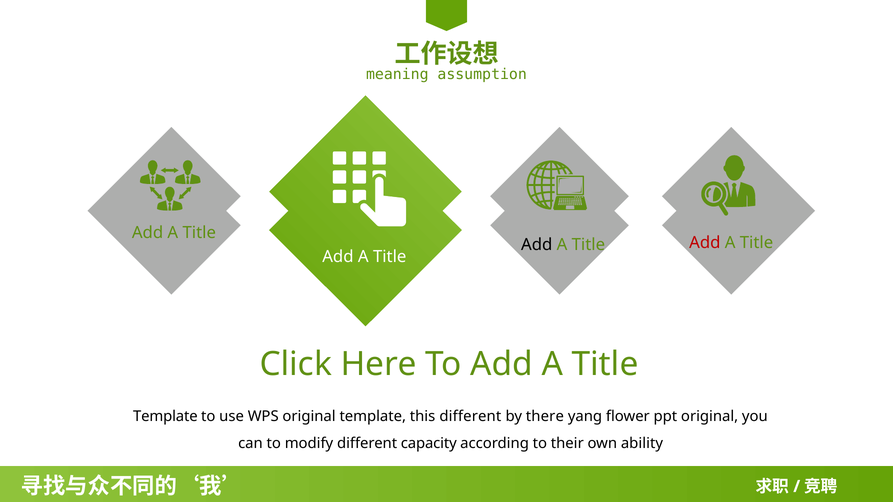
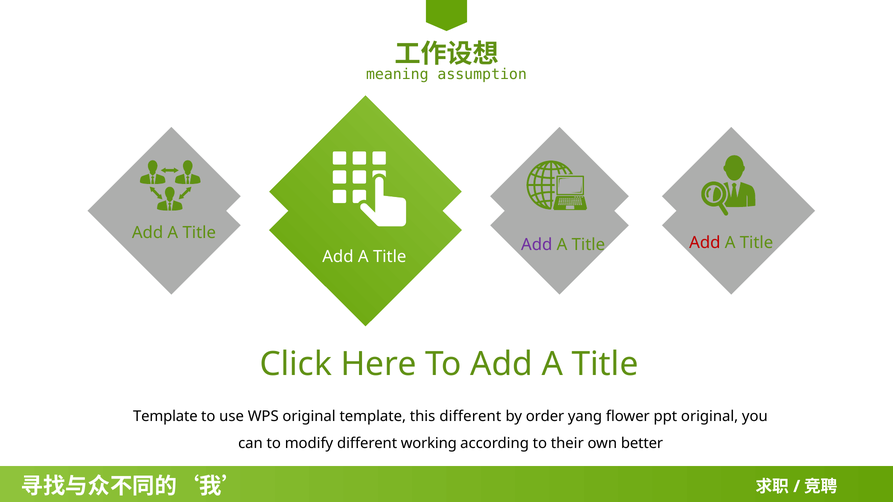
Add colour: black -> purple (537, 245)
there: there -> order (545, 417)
capacity: capacity -> working (429, 443)
ability: ability -> better (642, 443)
